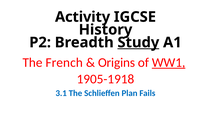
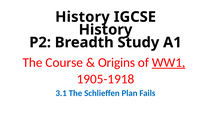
Activity: Activity -> History (82, 17)
Study underline: present -> none (138, 42)
French: French -> Course (64, 62)
